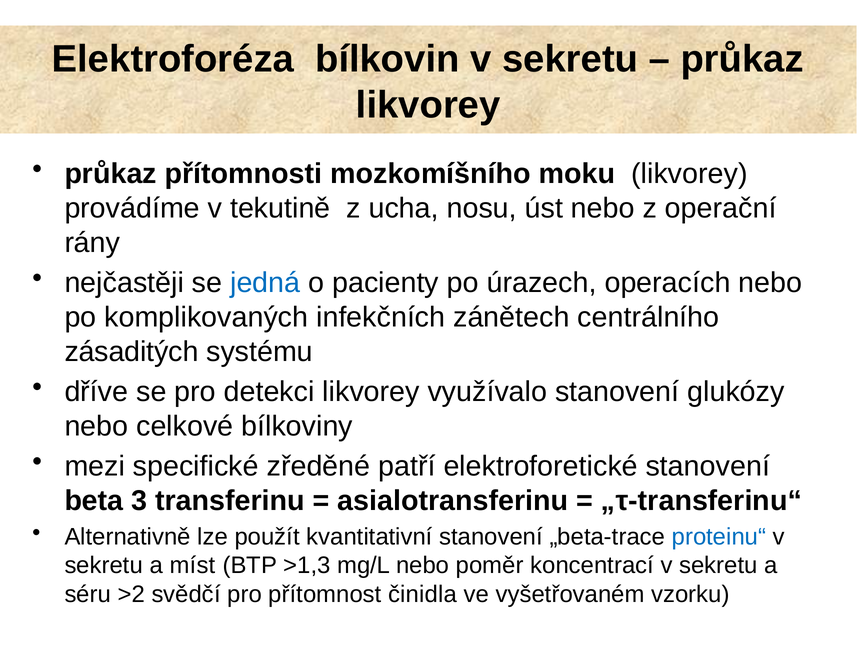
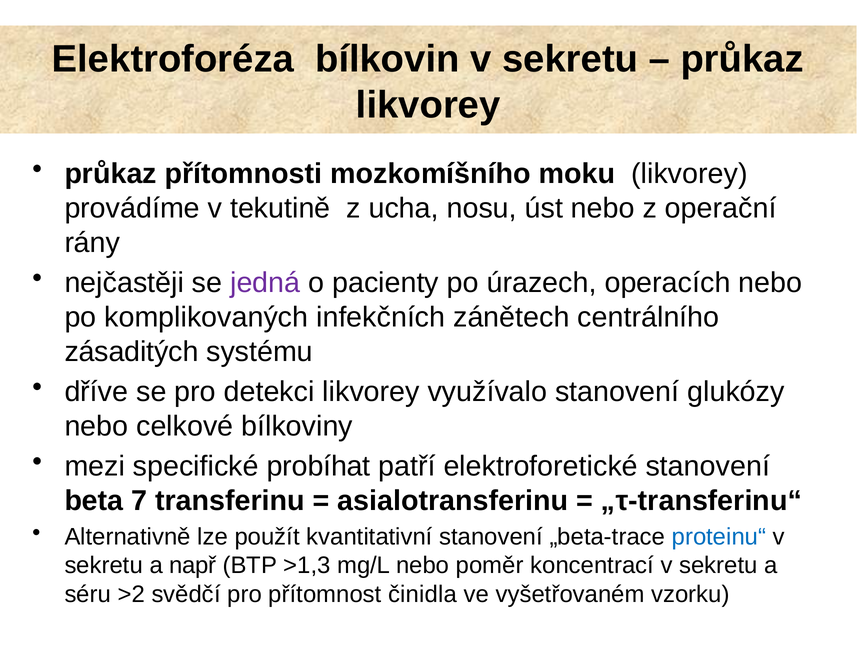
jedná colour: blue -> purple (265, 283)
zředěné: zředěné -> probíhat (319, 466)
3: 3 -> 7 (139, 501)
míst: míst -> např (193, 565)
